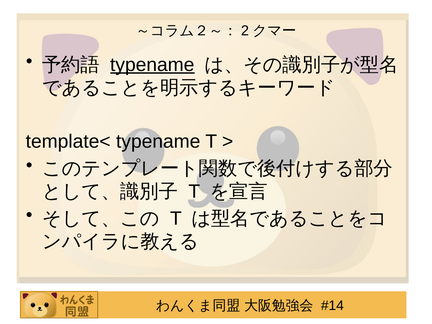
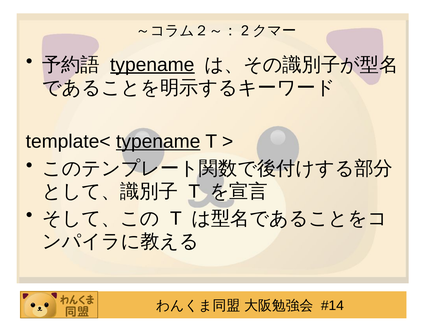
typename underline: none -> present (158, 142)
